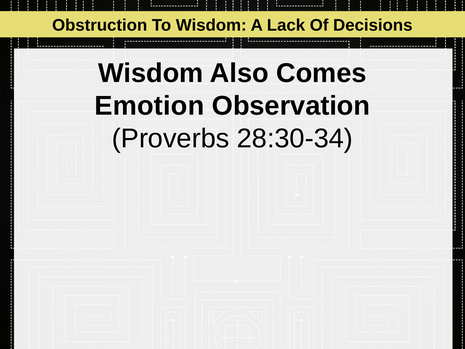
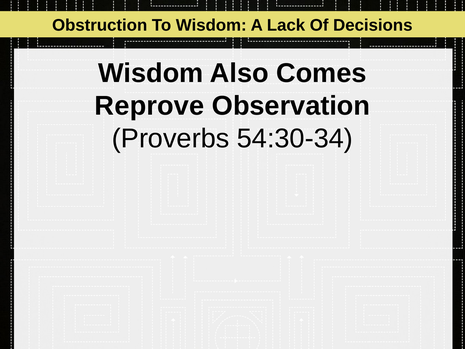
Emotion: Emotion -> Reprove (149, 106)
28:30-34: 28:30-34 -> 54:30-34 (295, 138)
